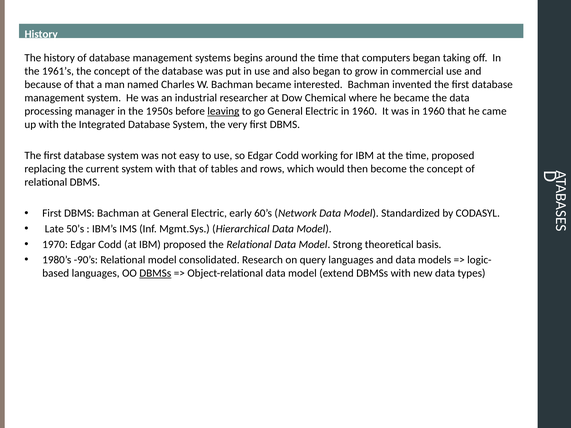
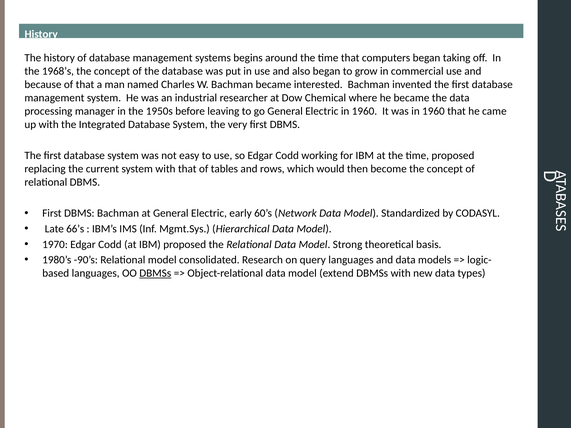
1961’s: 1961’s -> 1968’s (58, 71)
leaving underline: present -> none (223, 111)
50’s: 50’s -> 66’s (75, 229)
